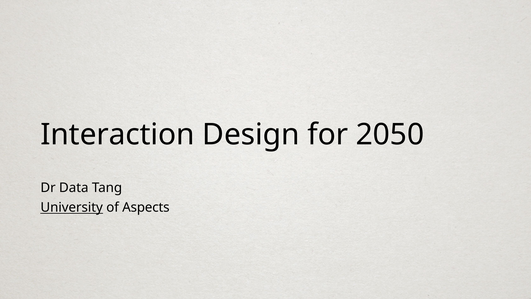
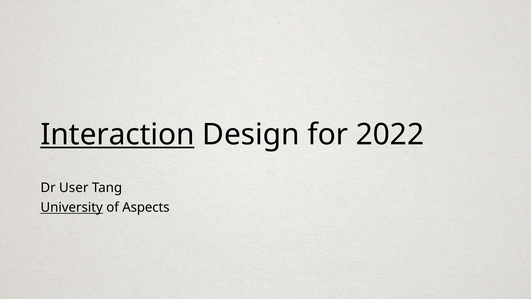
Interaction underline: none -> present (118, 135)
2050: 2050 -> 2022 (390, 135)
Data: Data -> User (74, 187)
